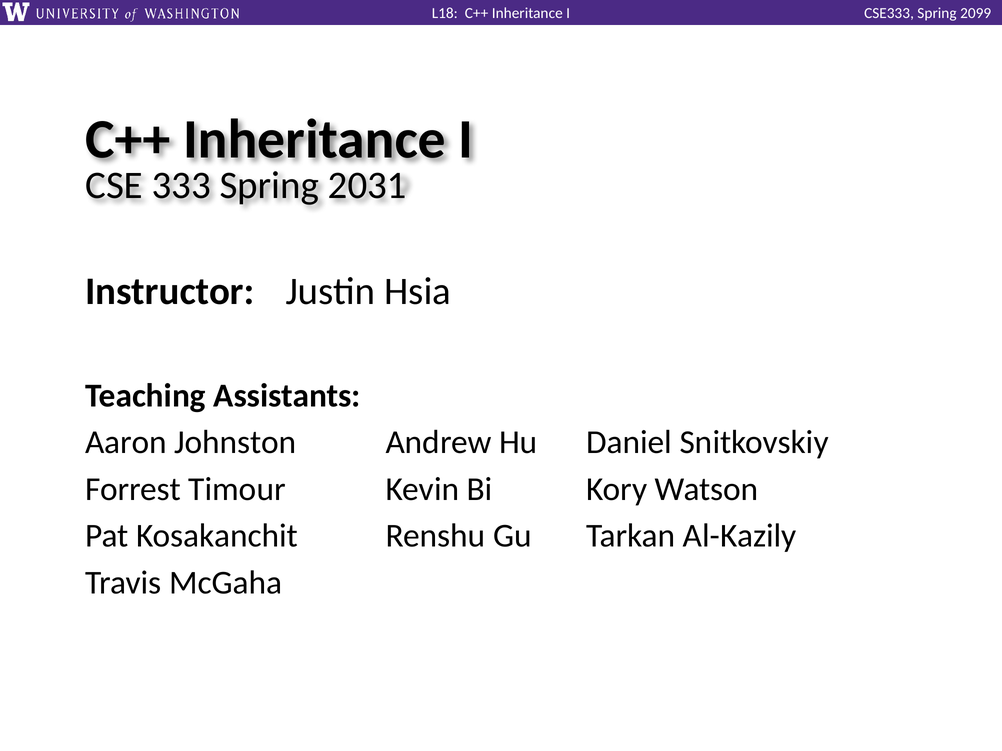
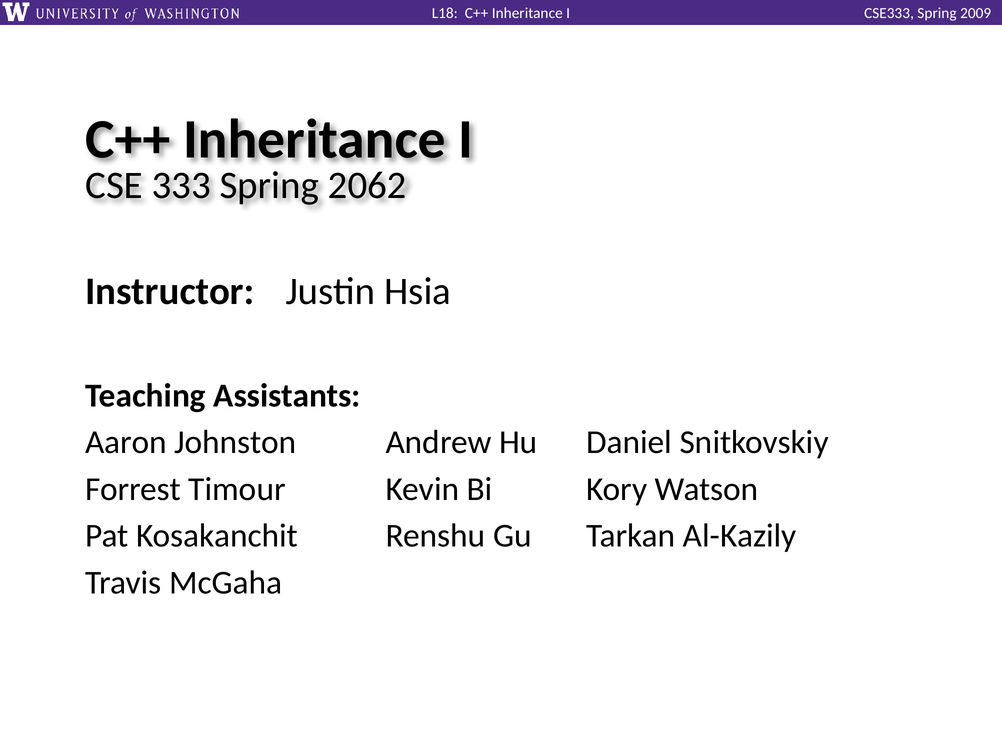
2099: 2099 -> 2009 (976, 13)
2031: 2031 -> 2062 (367, 186)
